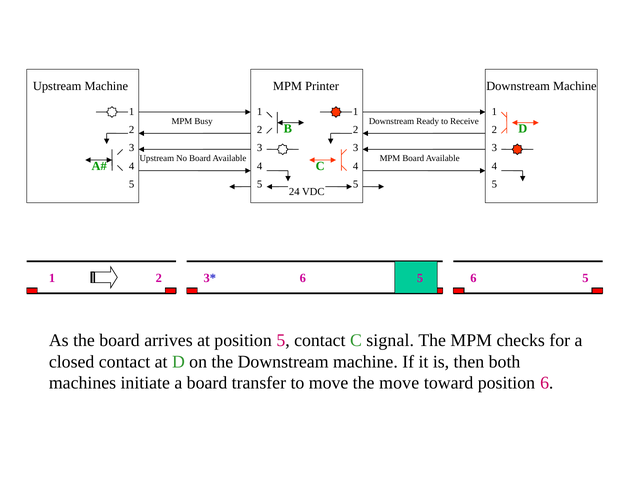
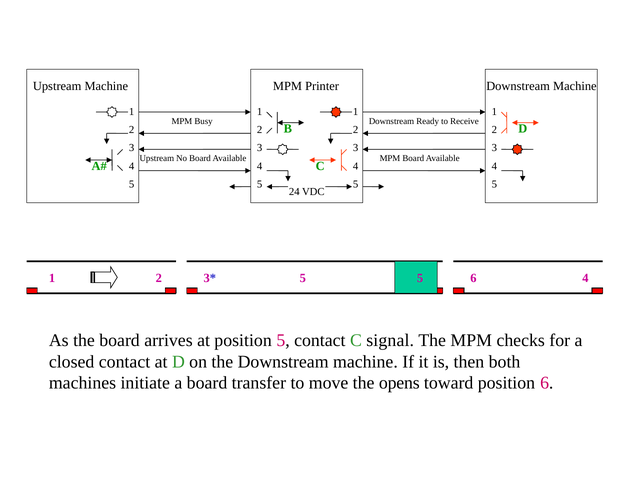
6: 6 -> 5 (303, 278)
5 6 5: 5 -> 4 (585, 278)
the move: move -> opens (399, 383)
